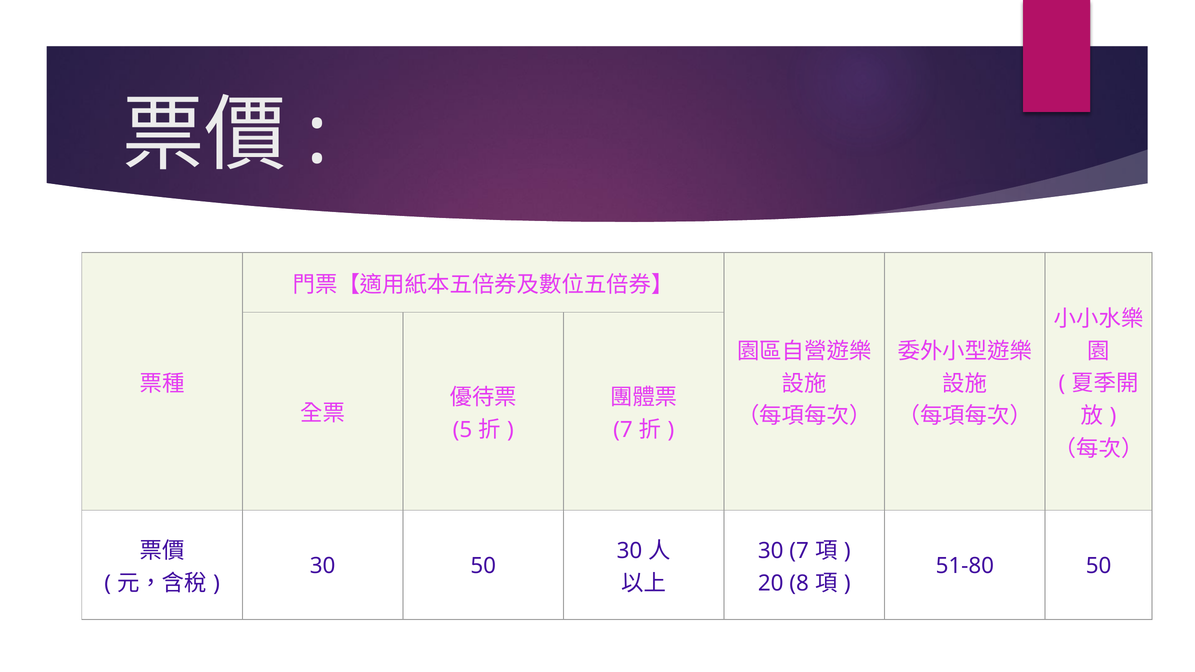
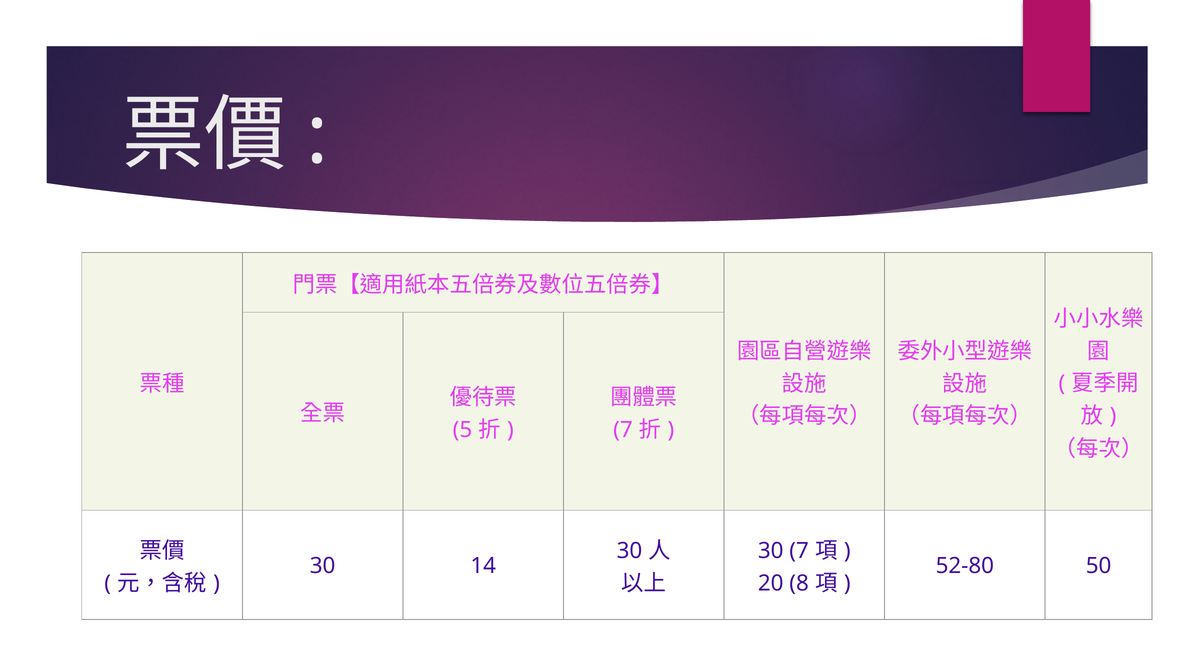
30 50: 50 -> 14 (483, 566)
51-80: 51-80 -> 52-80 (965, 566)
